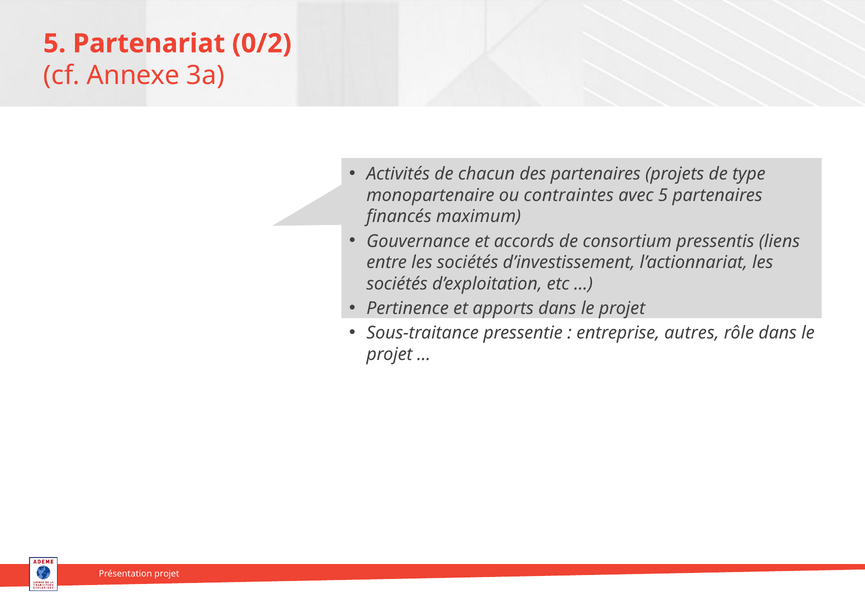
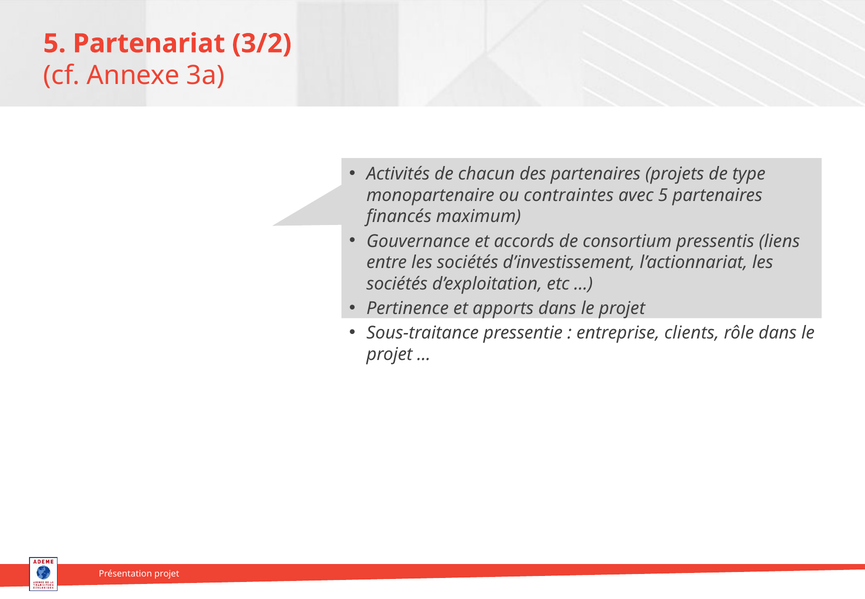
0/2: 0/2 -> 3/2 (262, 43)
autres: autres -> clients (692, 333)
